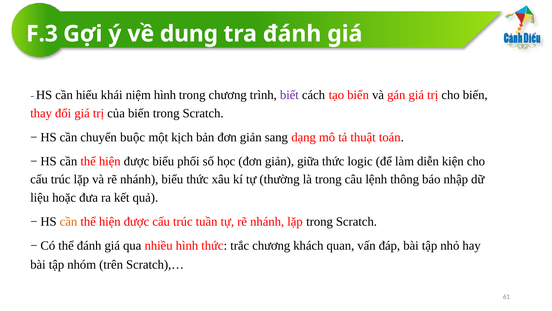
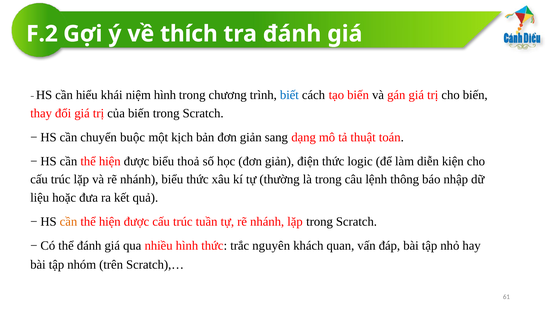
F.3: F.3 -> F.2 (42, 34)
dung: dung -> thích (189, 34)
biết colour: purple -> blue (289, 95)
phối: phối -> thoả (188, 161)
giữa: giữa -> điện (308, 161)
trắc chương: chương -> nguyên (271, 245)
